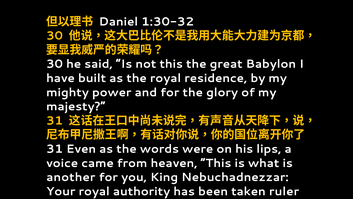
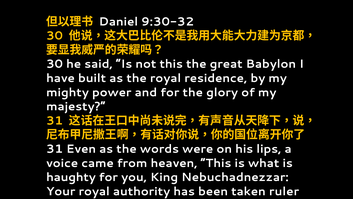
1:30-32: 1:30-32 -> 9:30-32 (168, 22)
another: another -> haughty (71, 177)
